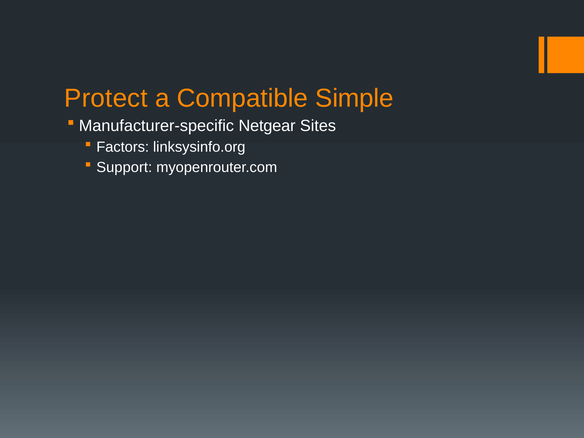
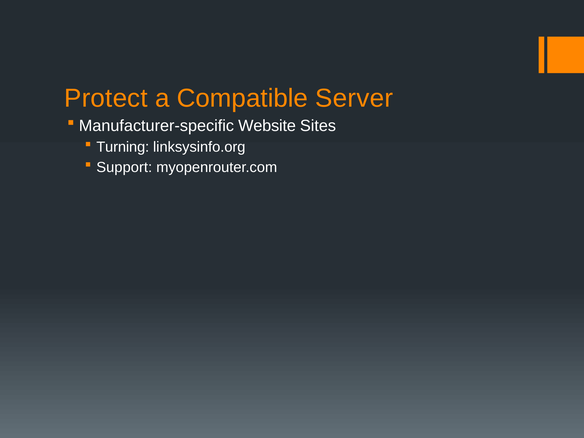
Simple: Simple -> Server (354, 98)
Netgear: Netgear -> Website (267, 126)
Factors: Factors -> Turning (123, 147)
